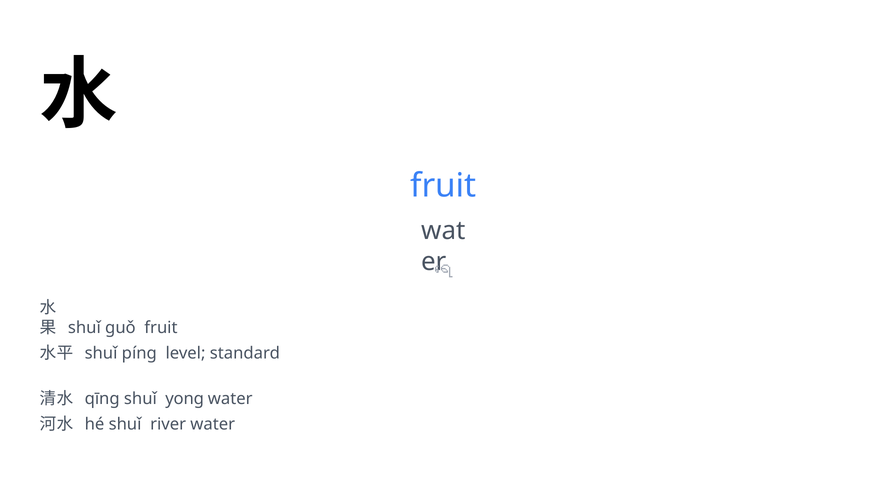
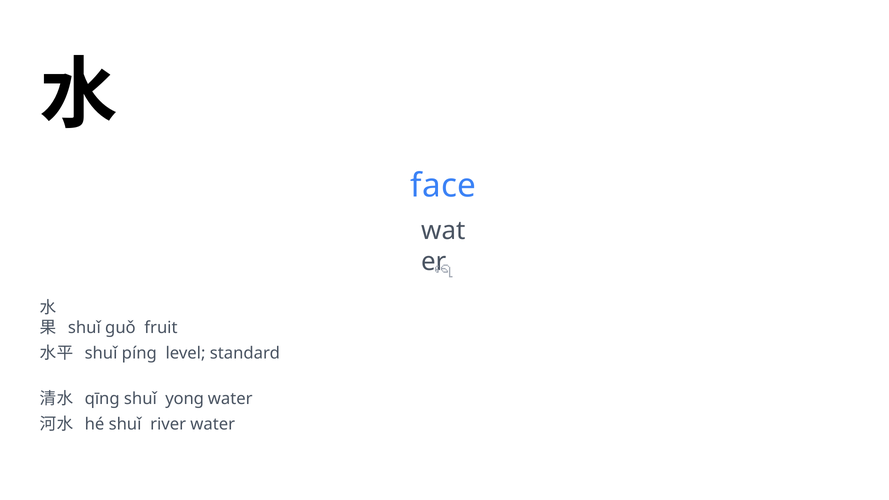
fruit: fruit -> face (443, 186)
